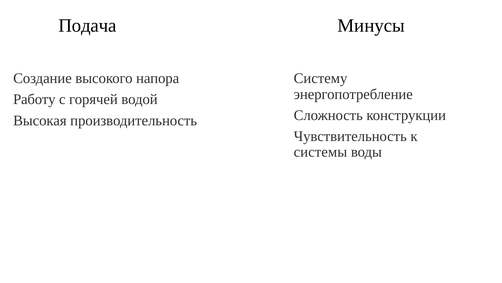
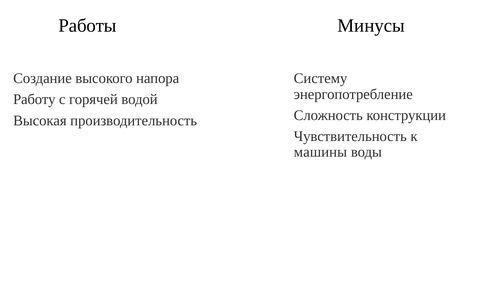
Подача: Подача -> Работы (87, 25)
системы: системы -> машины (320, 152)
